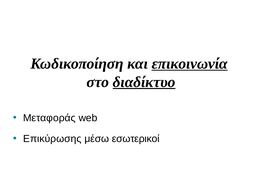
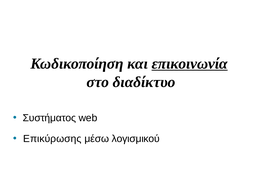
διαδίκτυο underline: present -> none (144, 82)
Μεταφοράς: Μεταφοράς -> Συστήματος (49, 118)
εσωτερικοί: εσωτερικοί -> λογισμικού (136, 139)
